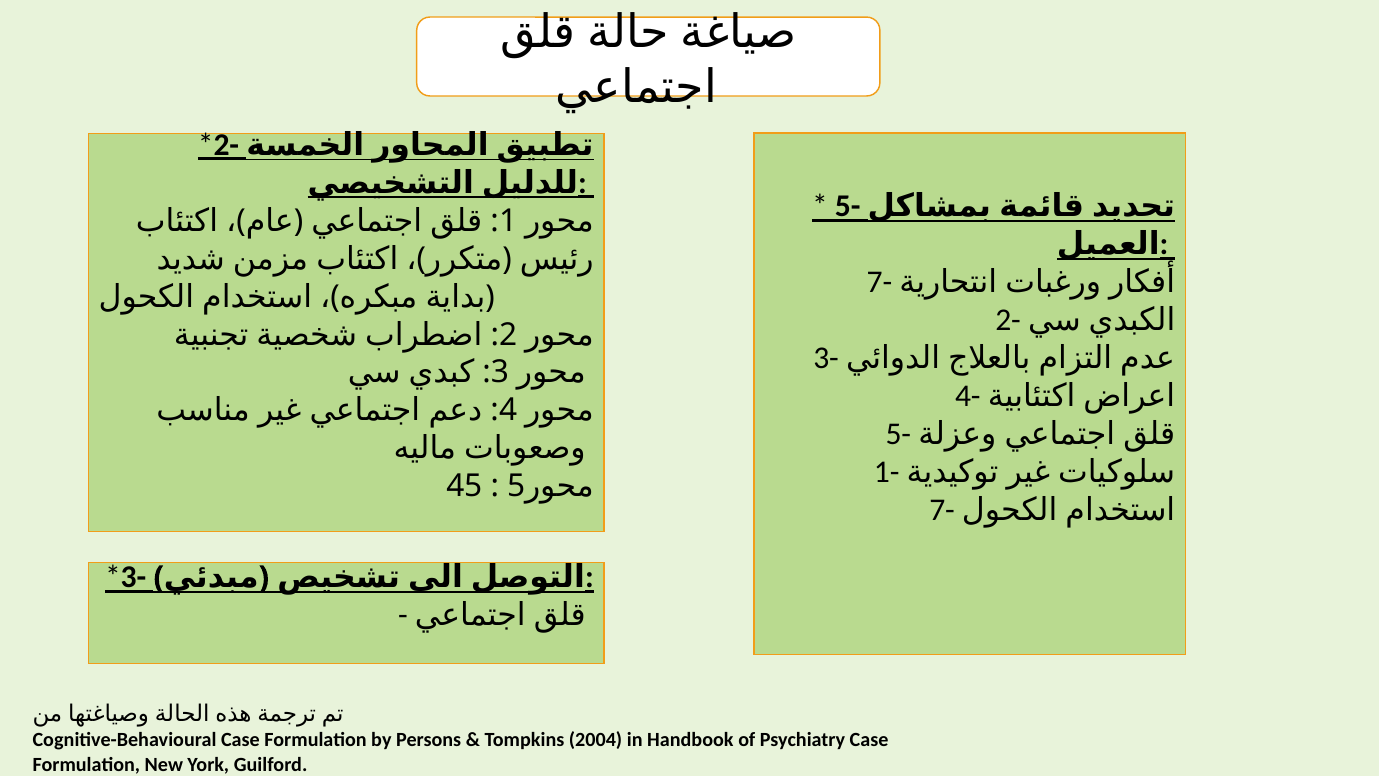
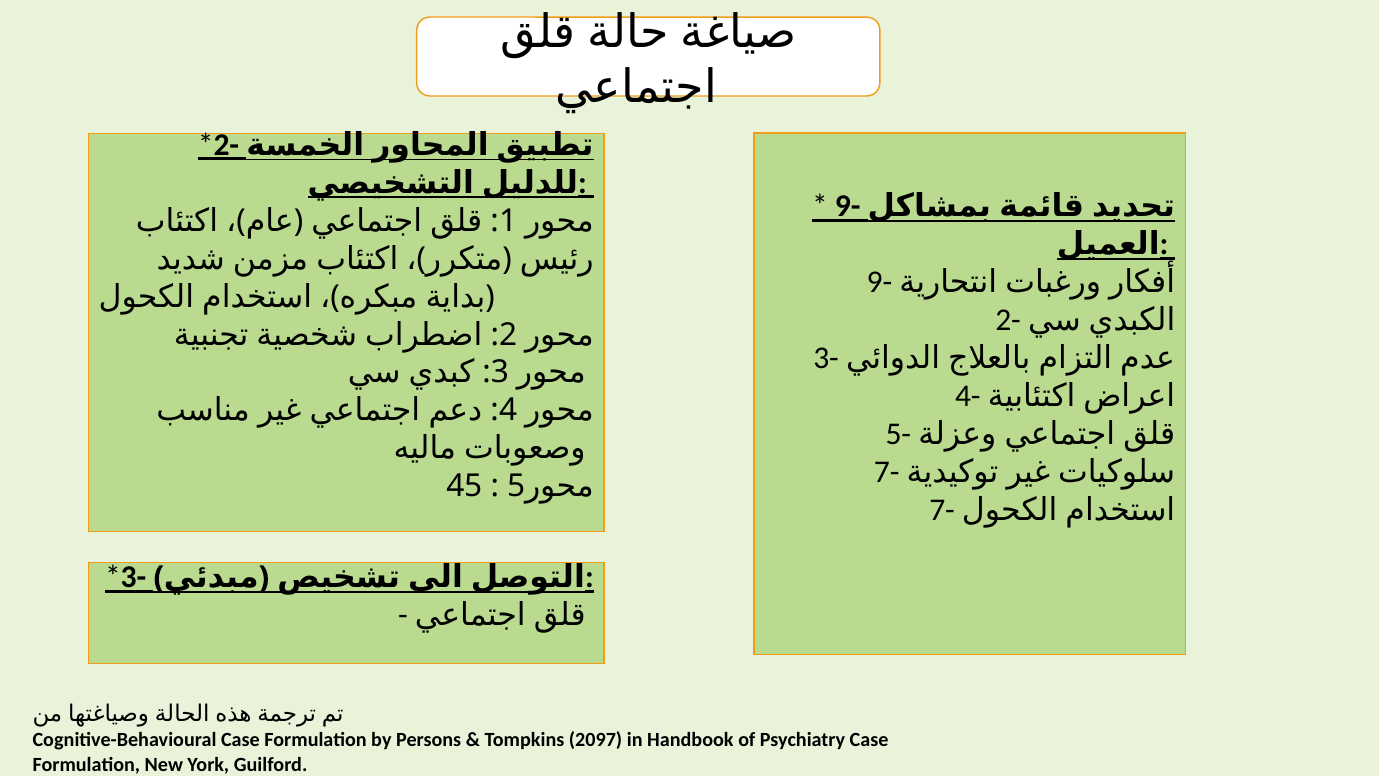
5-: 5- -> 9- (848, 206)
7-: 7- -> 9- (879, 282)
1-: 1- -> 7- (887, 472)
2004: 2004 -> 2097 (596, 740)
